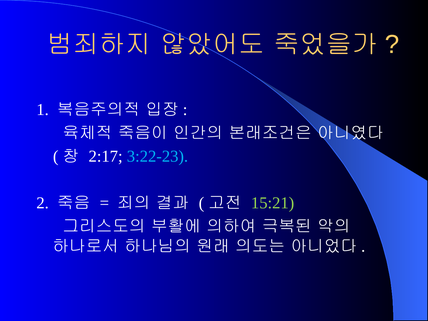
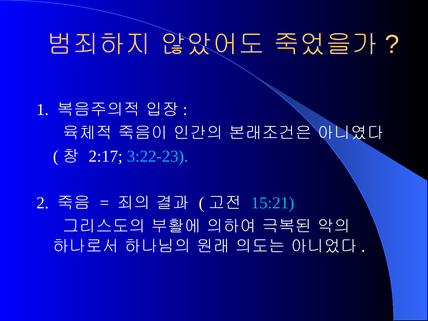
15:21 colour: light green -> light blue (273, 203)
